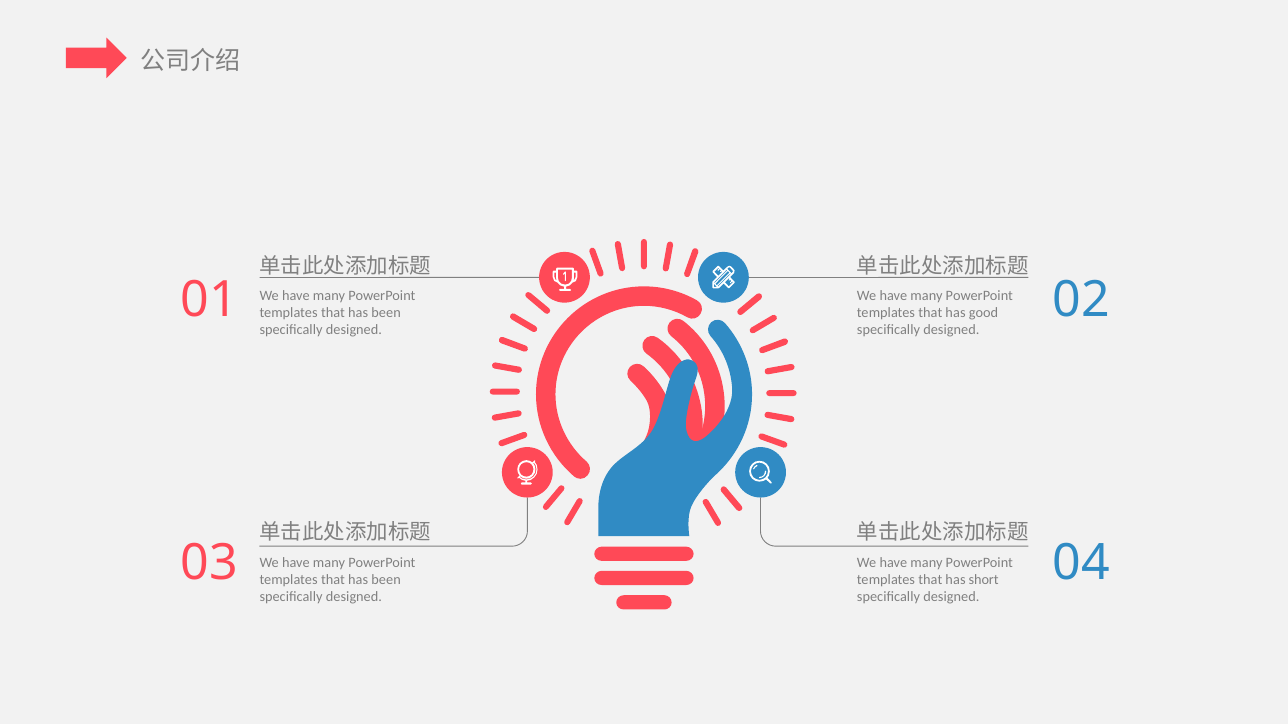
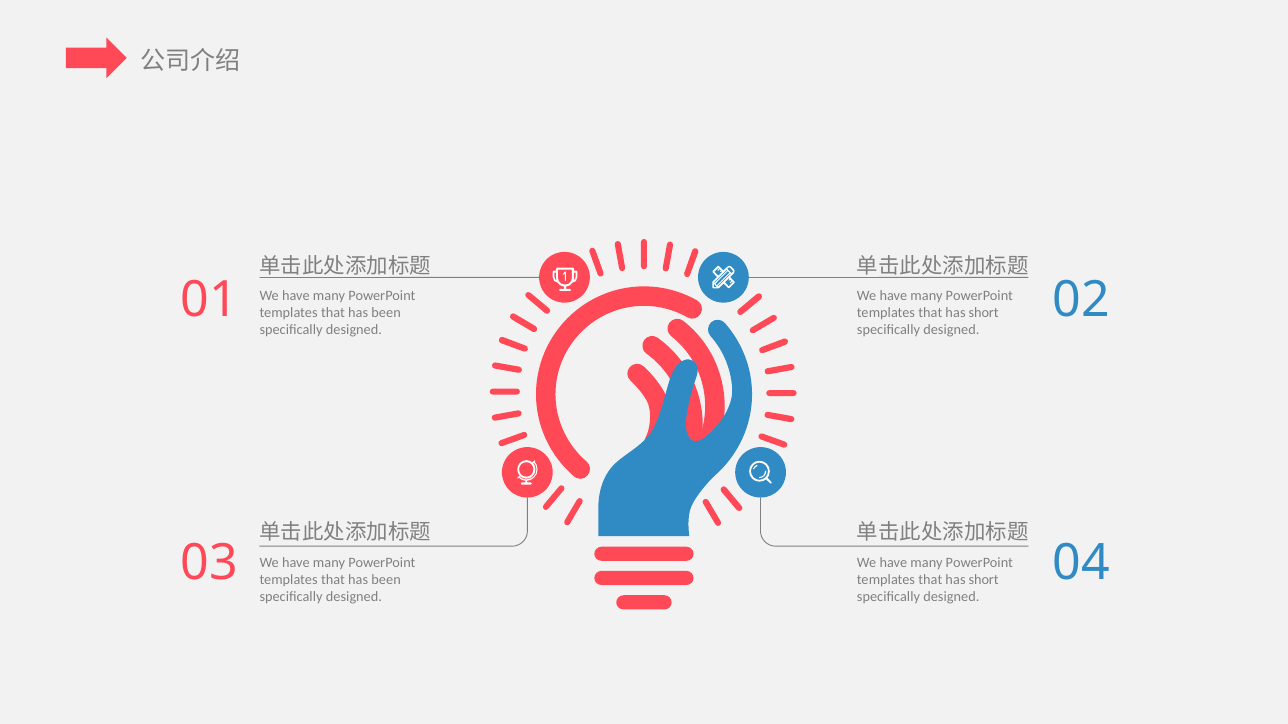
good: good -> short (984, 313)
